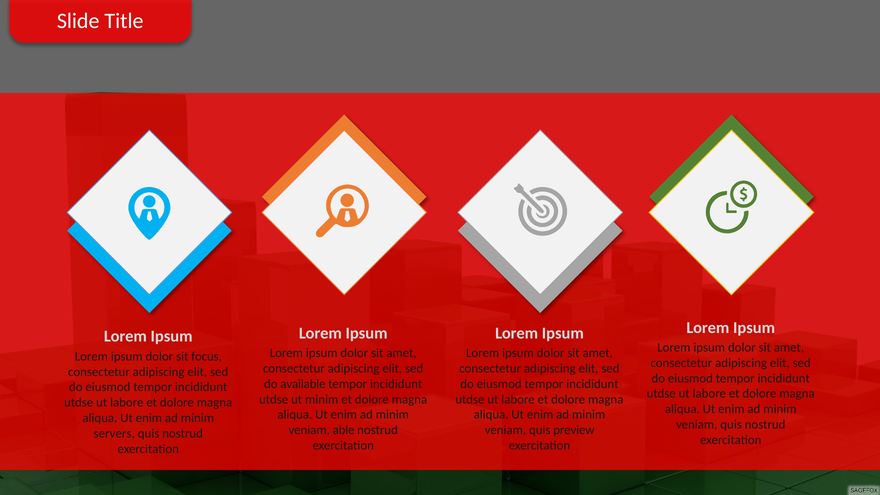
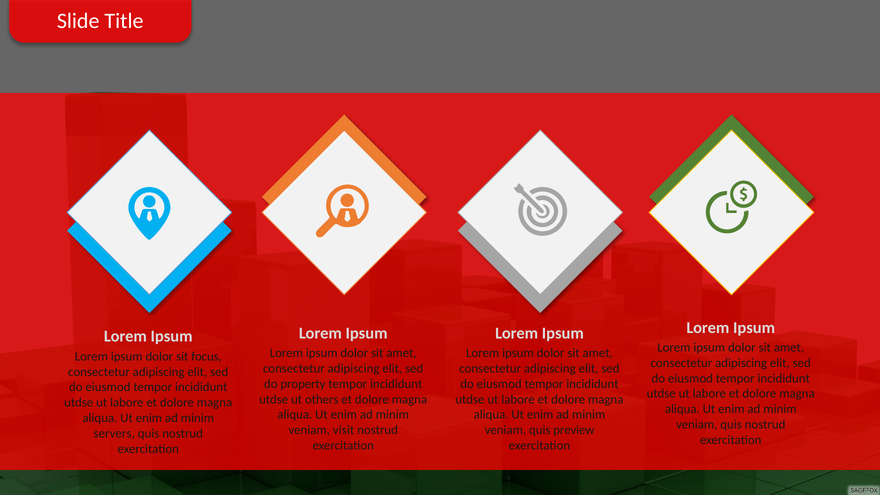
available: available -> property (303, 384)
ut minim: minim -> others (322, 399)
able: able -> visit (344, 430)
